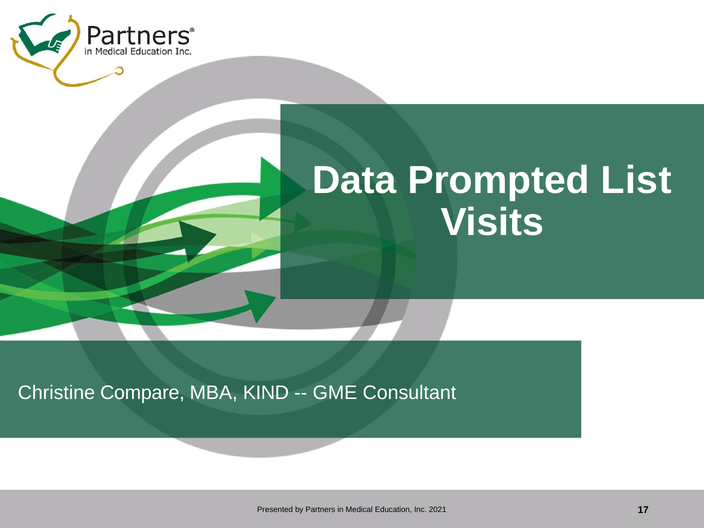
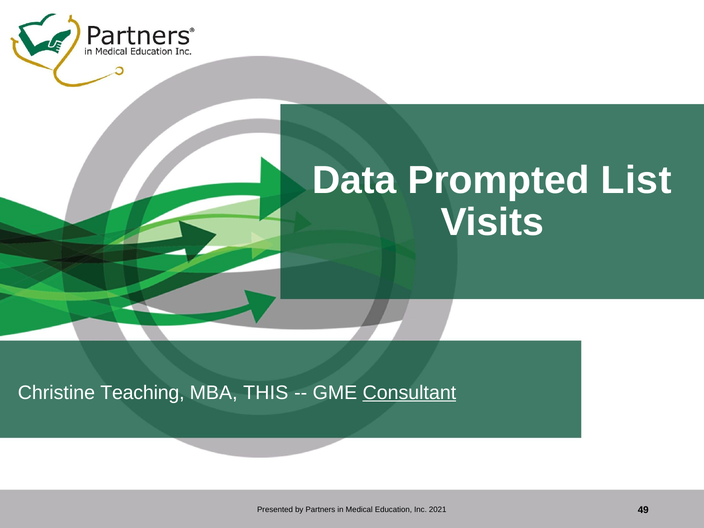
Compare: Compare -> Teaching (142, 393)
KIND: KIND -> THIS (266, 393)
Consultant underline: none -> present (409, 393)
17: 17 -> 49 (643, 510)
